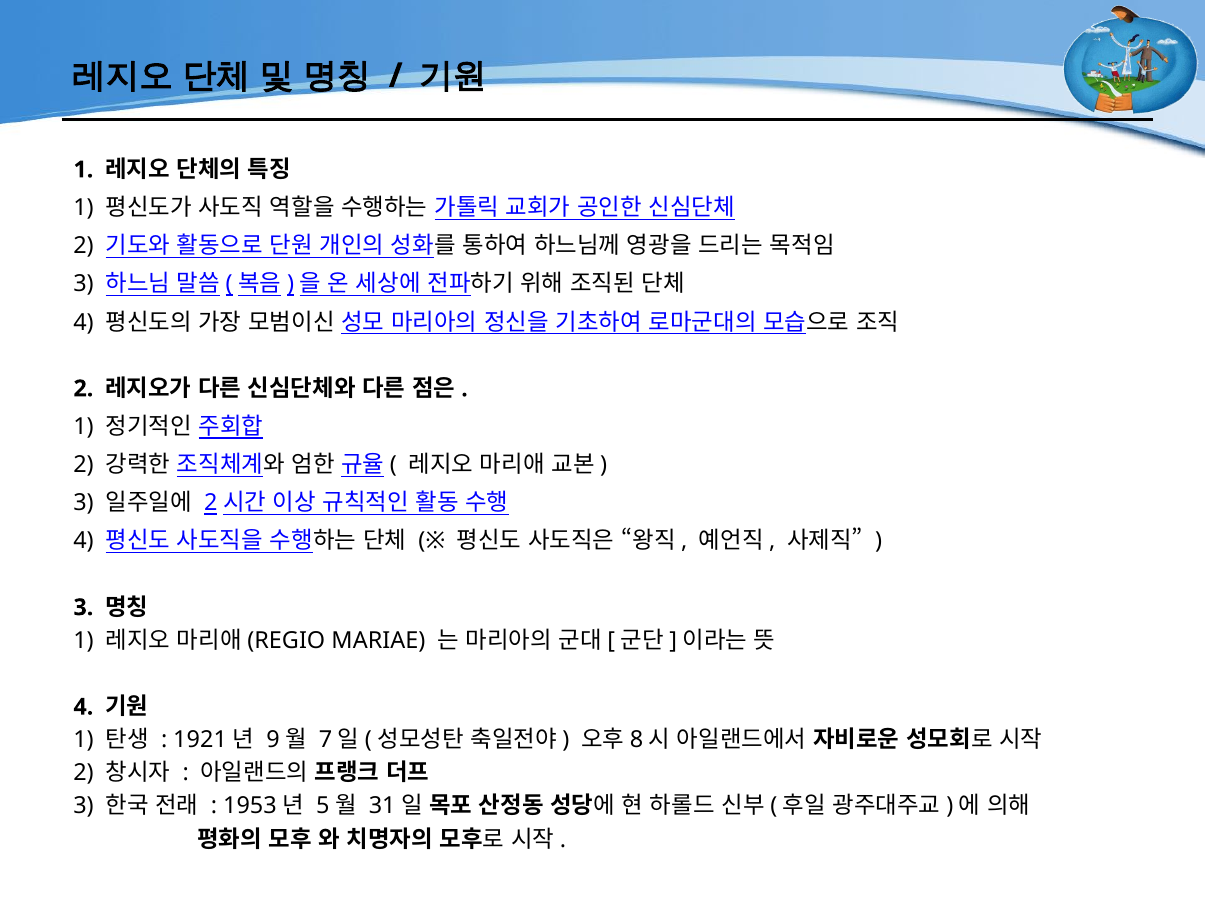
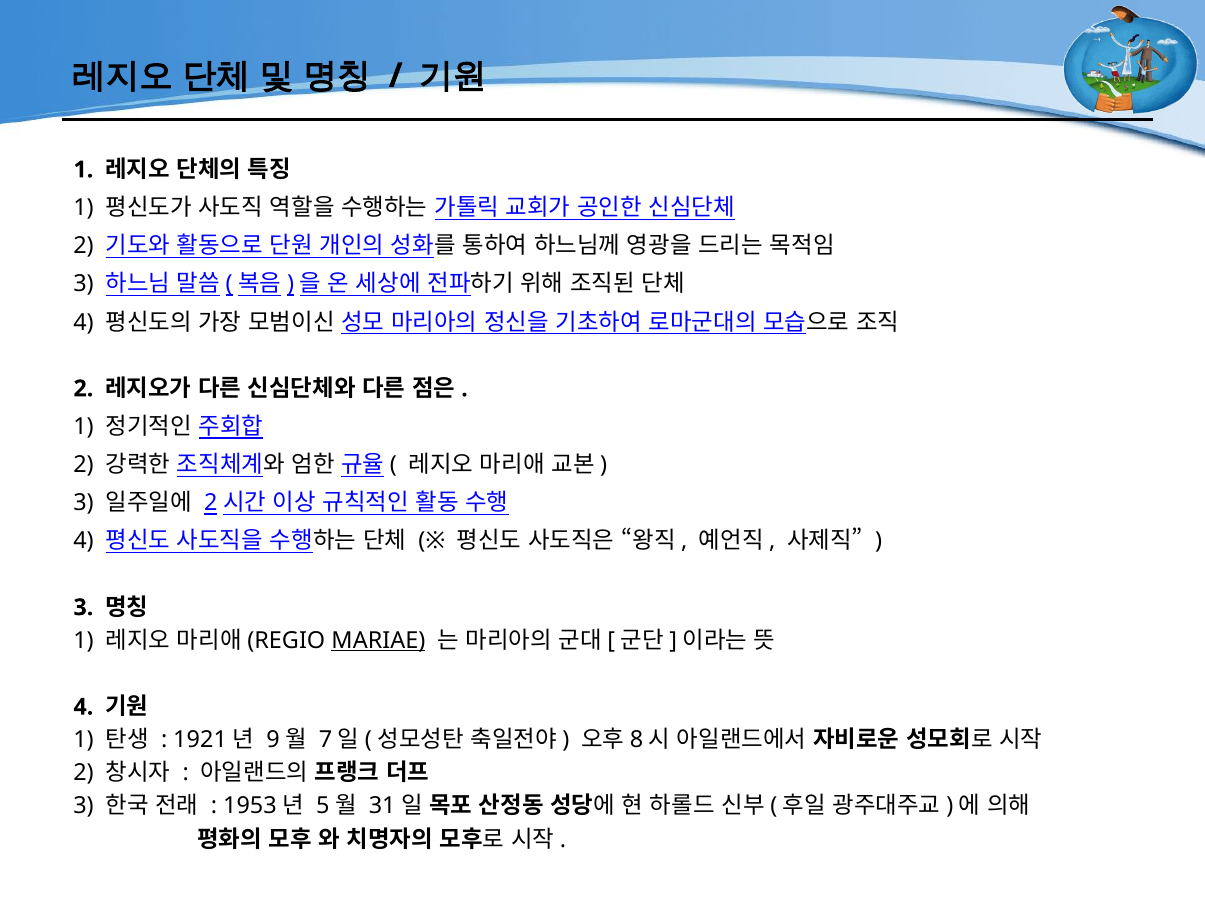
MARIAE underline: none -> present (378, 641)
